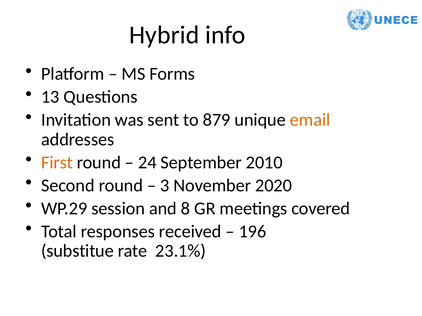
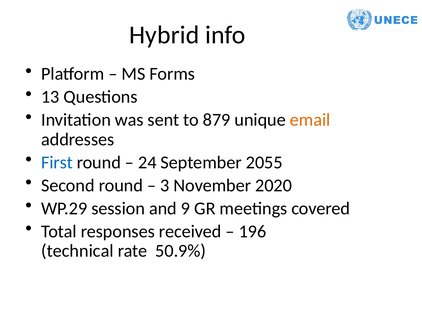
First colour: orange -> blue (57, 163)
2010: 2010 -> 2055 (264, 163)
8: 8 -> 9 (186, 209)
substitue: substitue -> technical (77, 251)
23.1%: 23.1% -> 50.9% (181, 251)
